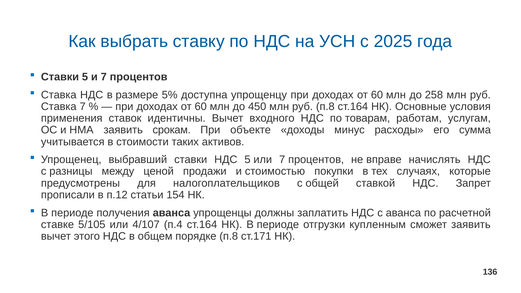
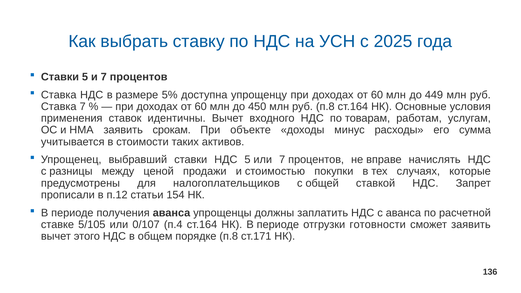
258: 258 -> 449 (434, 95)
4/107: 4/107 -> 0/107 (146, 225)
купленным: купленным -> готовности (378, 225)
